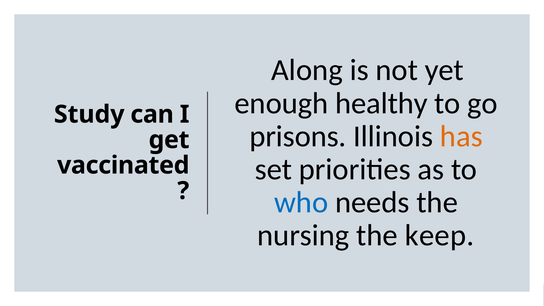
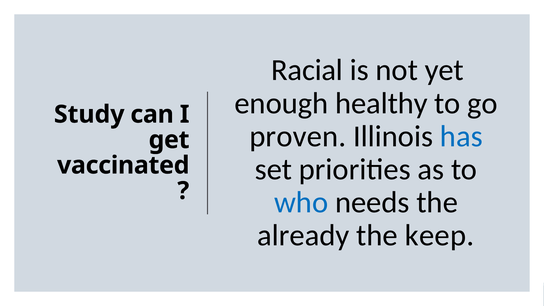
Along: Along -> Racial (307, 70)
prisons: prisons -> proven (298, 136)
has colour: orange -> blue (461, 136)
nursing: nursing -> already (303, 235)
